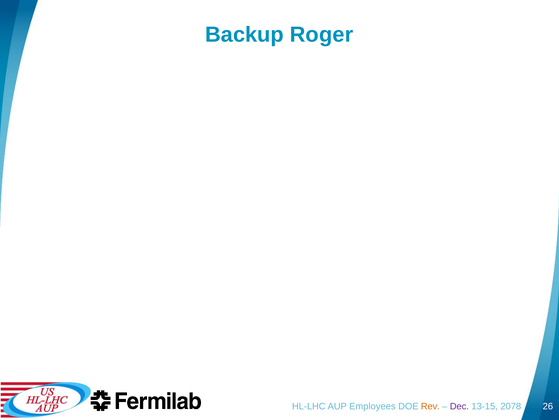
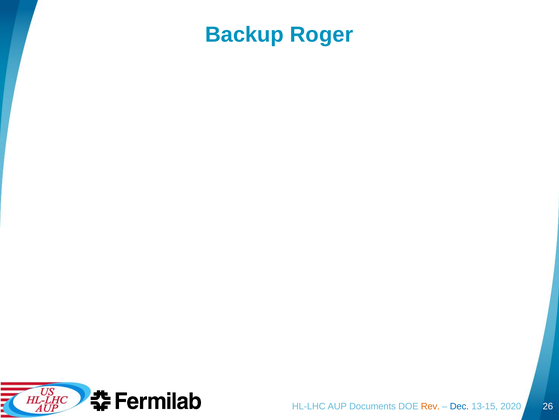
Employees: Employees -> Documents (373, 406)
Dec colour: purple -> blue (459, 406)
2078: 2078 -> 2020 (511, 406)
